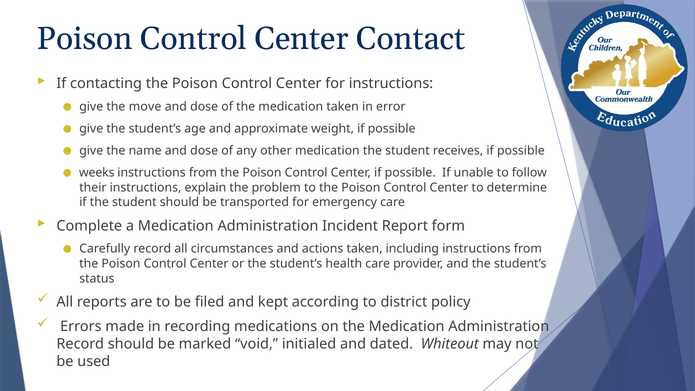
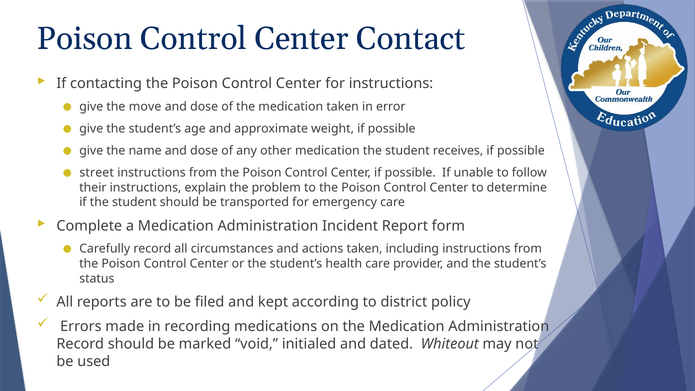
weeks: weeks -> street (97, 173)
